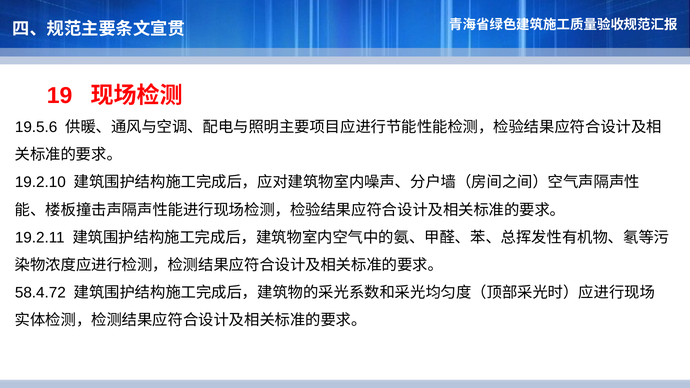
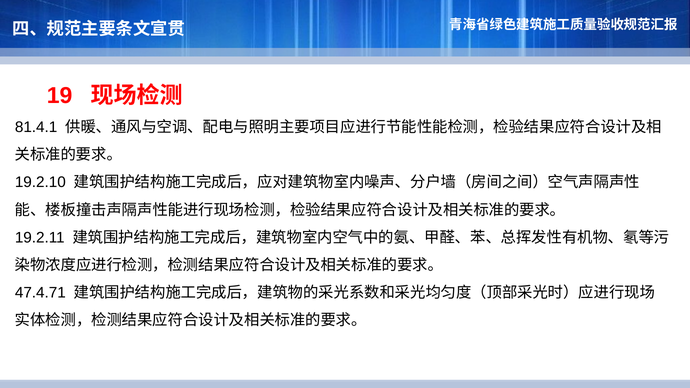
19.5.6: 19.5.6 -> 81.4.1 (36, 127)
58.4.72: 58.4.72 -> 47.4.71 (40, 293)
